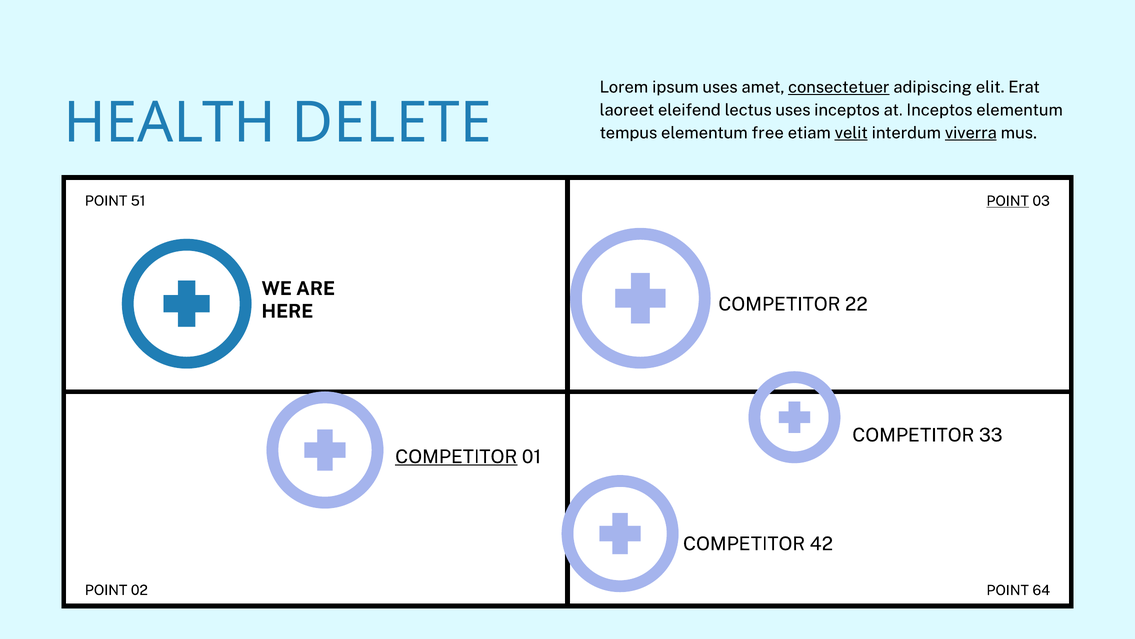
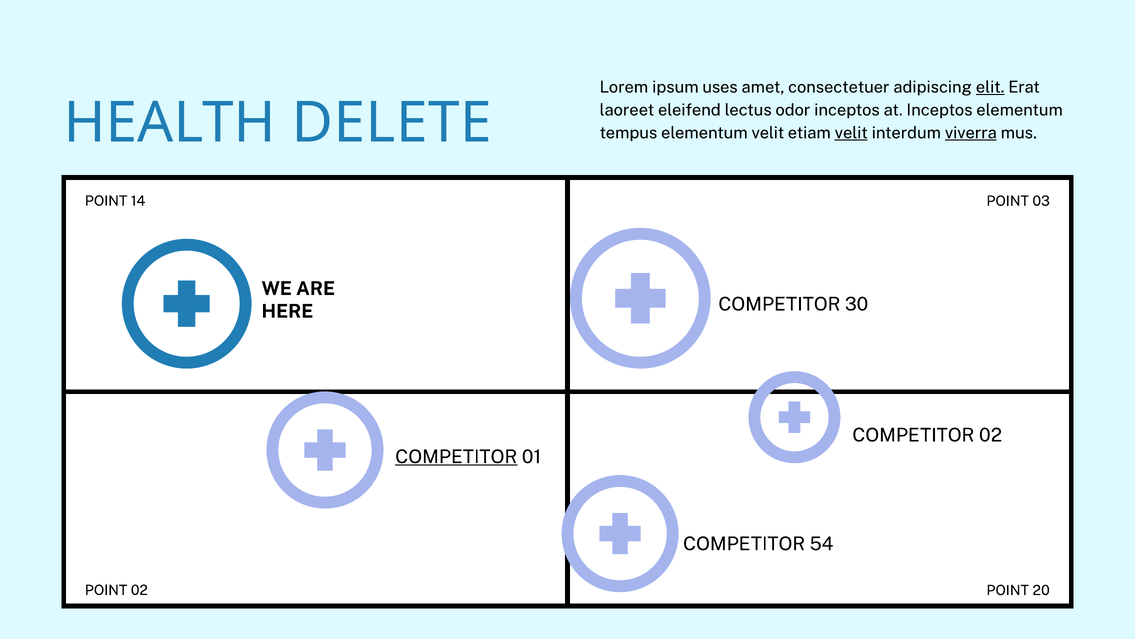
consectetuer underline: present -> none (839, 87)
elit underline: none -> present (990, 87)
lectus uses: uses -> odor (793, 110)
elementum free: free -> velit (768, 133)
51: 51 -> 14 (138, 201)
POINT underline: present -> none (1008, 201)
22: 22 -> 30 (857, 304)
COMPETITOR 33: 33 -> 02 (991, 435)
42: 42 -> 54 (822, 543)
64: 64 -> 20 (1041, 590)
